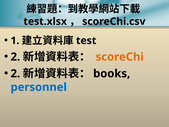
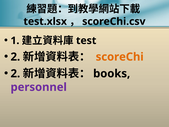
personnel colour: blue -> purple (39, 87)
